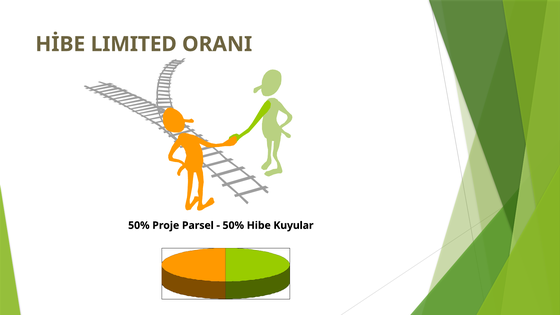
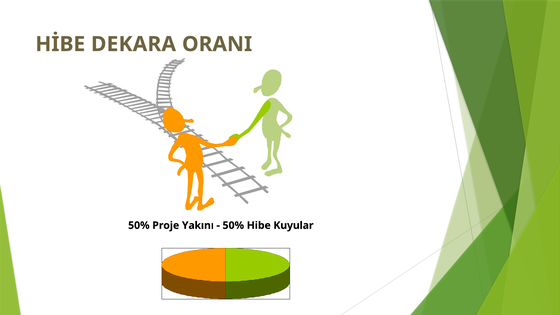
LIMITED: LIMITED -> DEKARA (134, 44)
Parsel: Parsel -> Yakını (198, 225)
